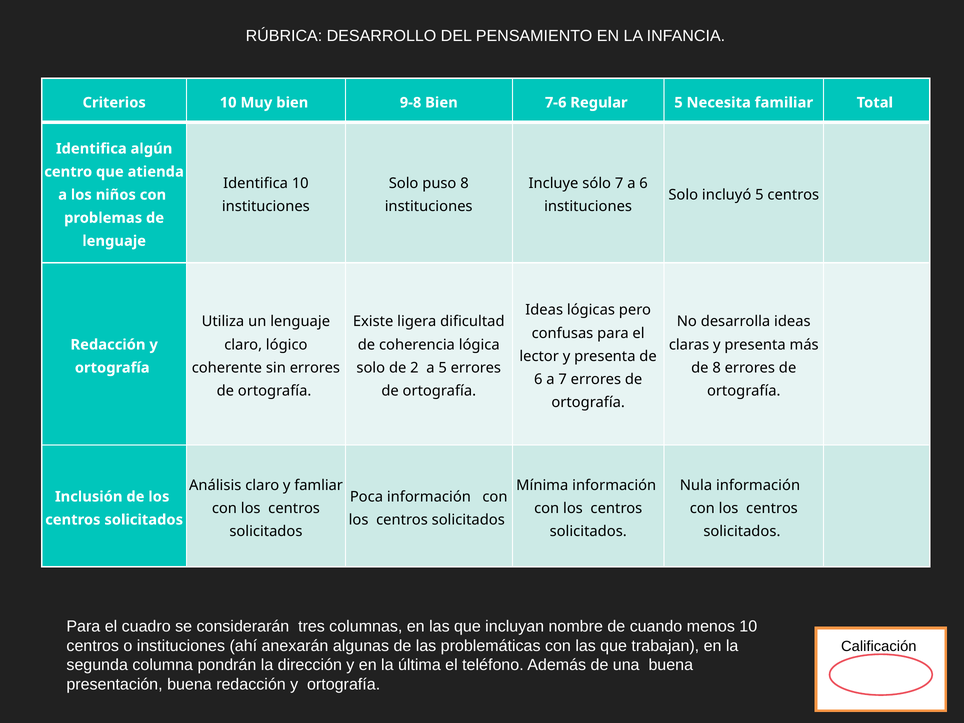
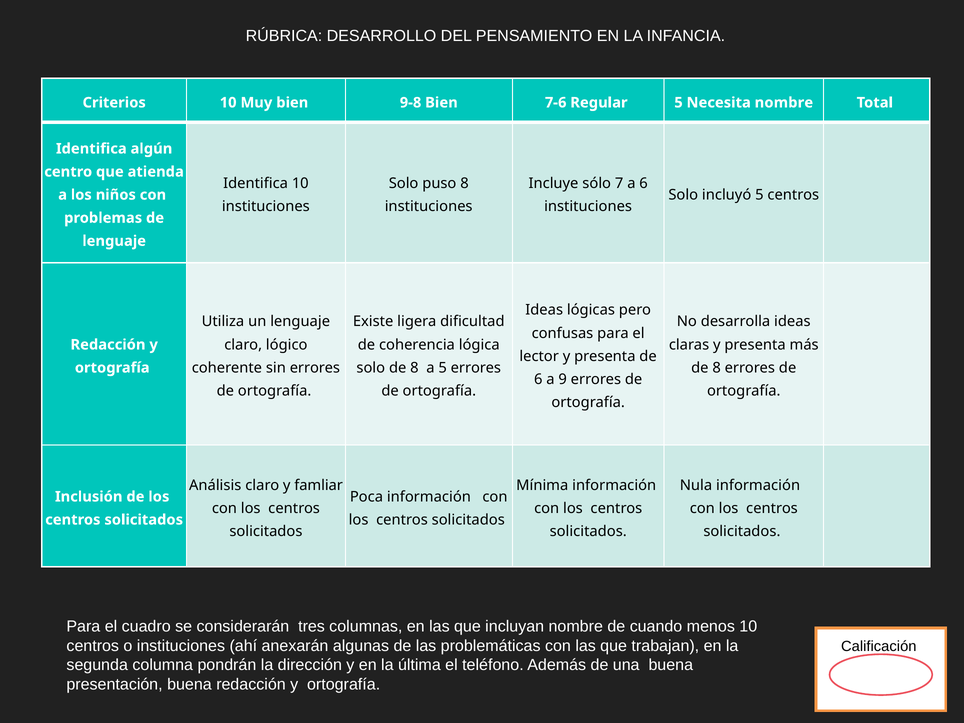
Necesita familiar: familiar -> nombre (784, 103)
solo de 2: 2 -> 8 (414, 368)
a 7: 7 -> 9 (563, 379)
